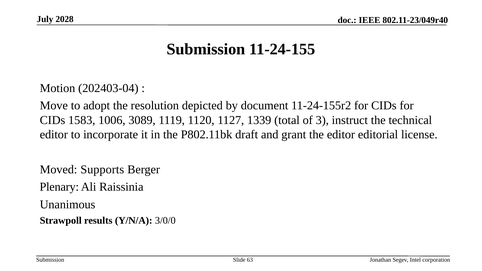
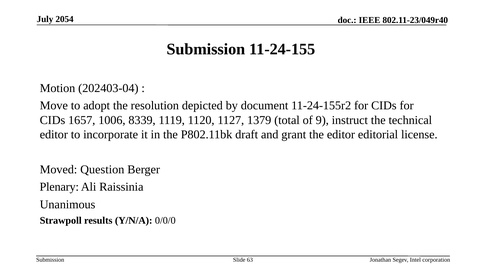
2028: 2028 -> 2054 (65, 19)
1583: 1583 -> 1657 (82, 120)
3089: 3089 -> 8339 (142, 120)
1339: 1339 -> 1379 (259, 120)
3: 3 -> 9 (322, 120)
Supports: Supports -> Question (102, 170)
3/0/0: 3/0/0 -> 0/0/0 (165, 221)
